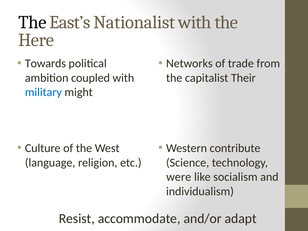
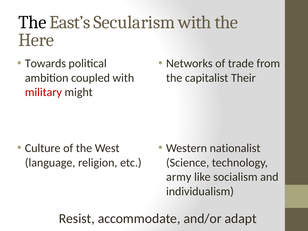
Nationalist: Nationalist -> Secularism (134, 22)
military colour: blue -> red (43, 92)
contribute: contribute -> nationalist (235, 148)
were: were -> army (179, 177)
